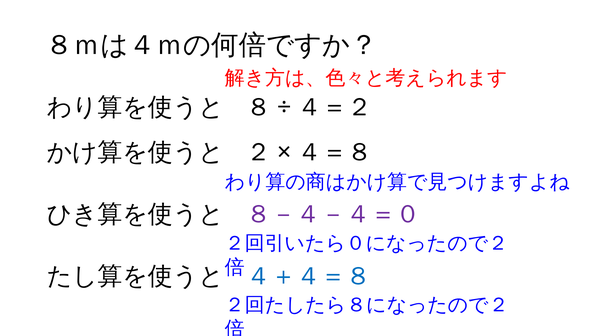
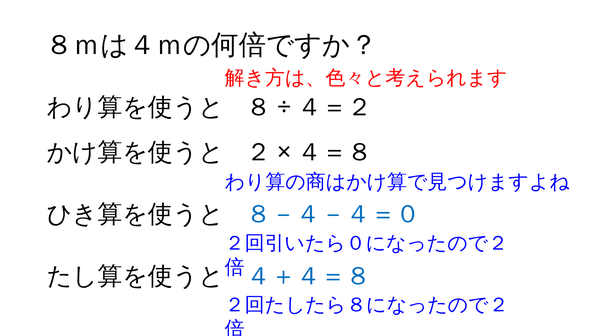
８－４－４＝０ colour: purple -> blue (333, 215)
